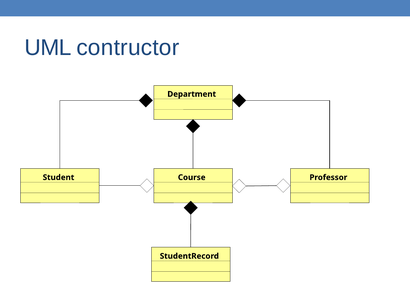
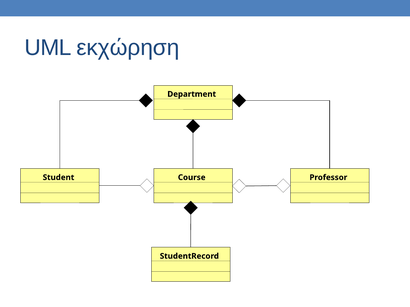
contructor: contructor -> εκχώρηση (128, 48)
